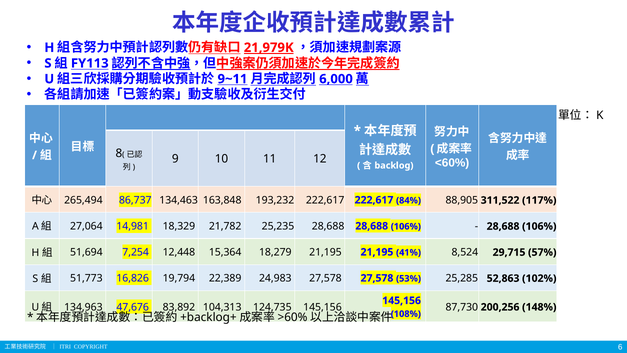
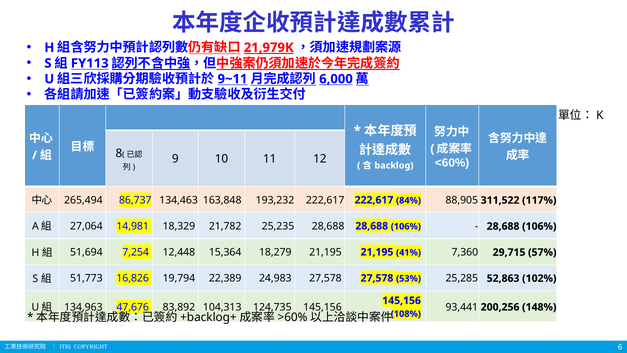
8,524: 8,524 -> 7,360 (465, 252)
87,730: 87,730 -> 93,441 (462, 307)
